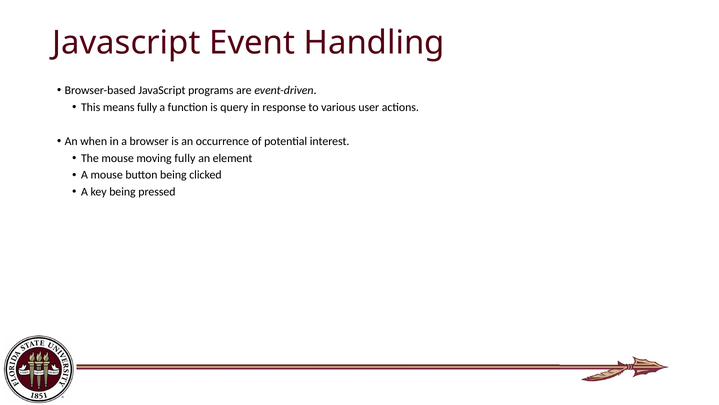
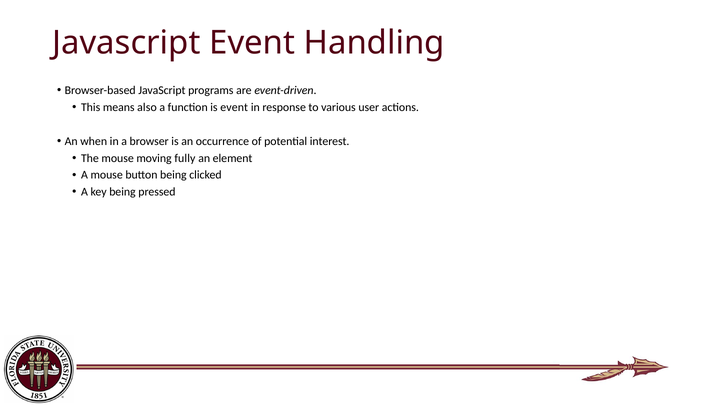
means fully: fully -> also (147, 107)
is query: query -> event (234, 107)
